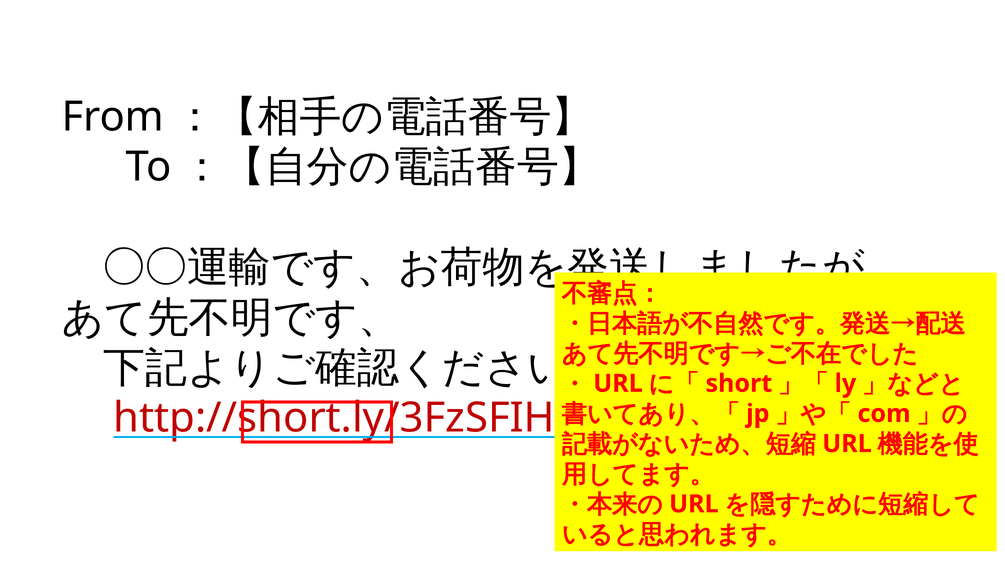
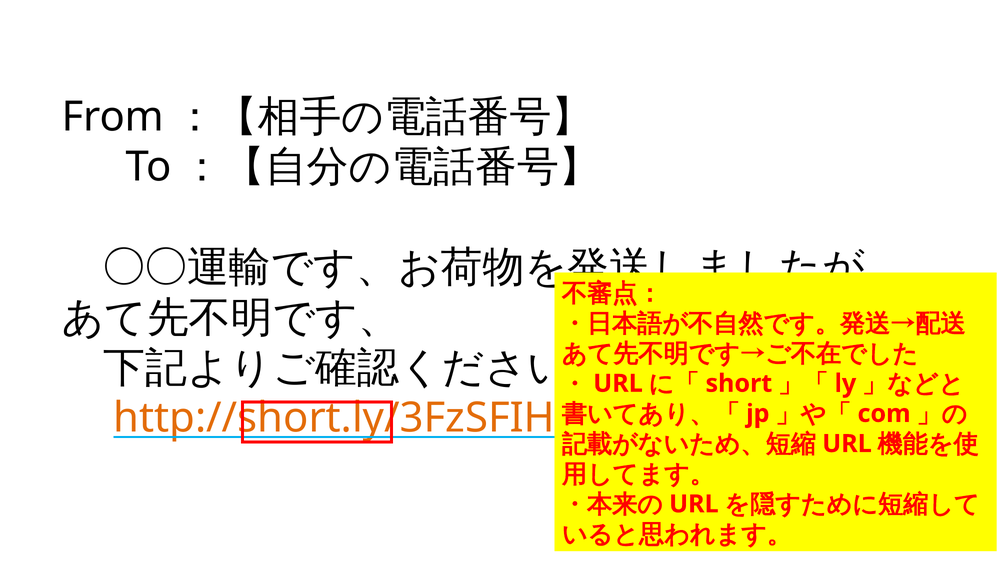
http://short.ly/3FzSFIH colour: red -> orange (334, 418)
